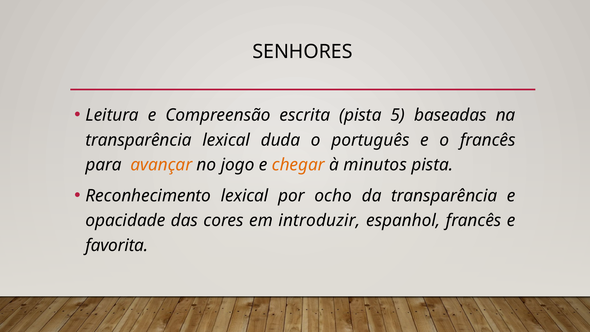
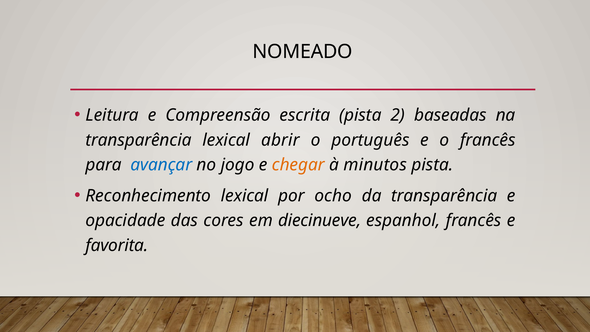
SENHORES: SENHORES -> NOMEADO (303, 52)
5: 5 -> 2 (398, 115)
duda: duda -> abrir (280, 140)
avançar colour: orange -> blue (161, 165)
introduzir: introduzir -> diecinueve (320, 220)
